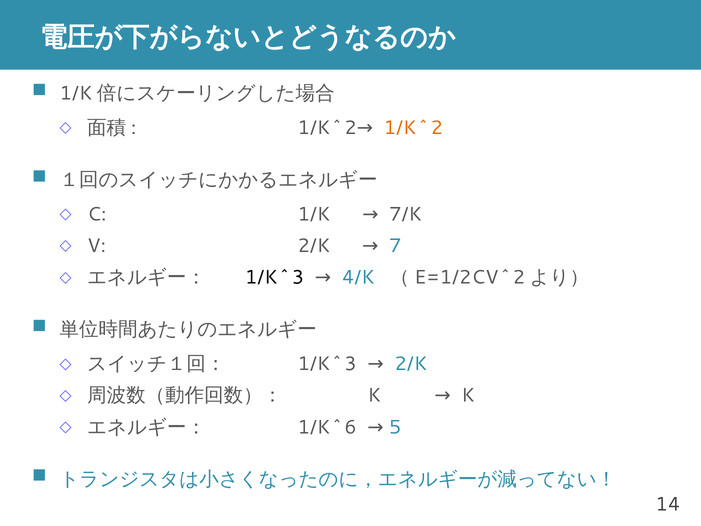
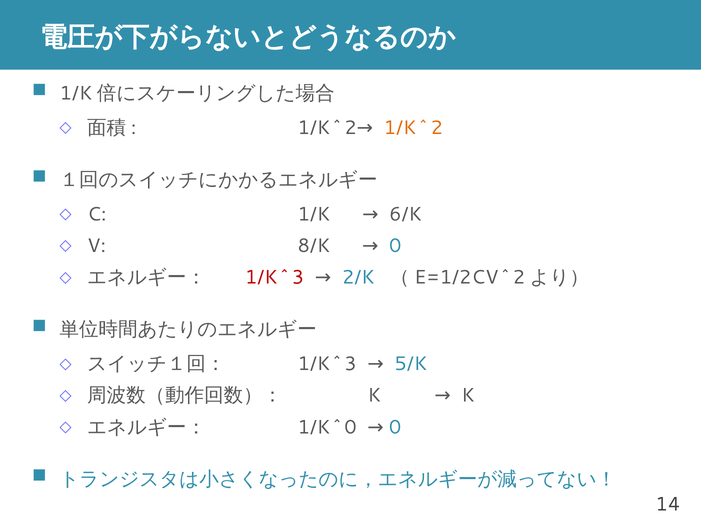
7/K: 7/K -> 6/K (406, 214)
V 2/K: 2/K -> 8/K (314, 246)
7: 7 -> 0 (395, 246)
1/K^3 colour: black -> red (275, 277)
4/K: 4/K -> 2/K (358, 277)
2/K: 2/K -> 5/K (411, 364)
1/K^6: 1/K^6 -> 1/K^0 (327, 427)
5: 5 -> 0 (395, 427)
